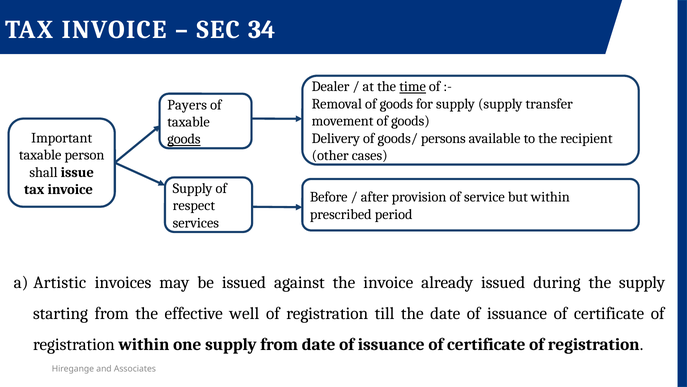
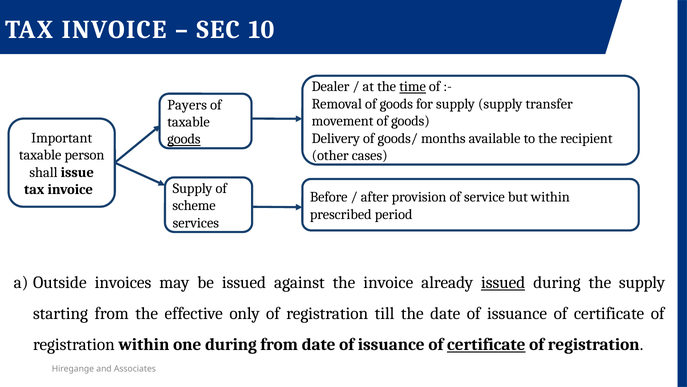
34: 34 -> 10 (262, 30)
persons: persons -> months (443, 138)
respect: respect -> scheme (194, 205)
Artistic: Artistic -> Outside (60, 282)
issued underline: none -> present (503, 282)
well: well -> only (245, 313)
one supply: supply -> during (231, 344)
certificate underline: none -> present (486, 344)
